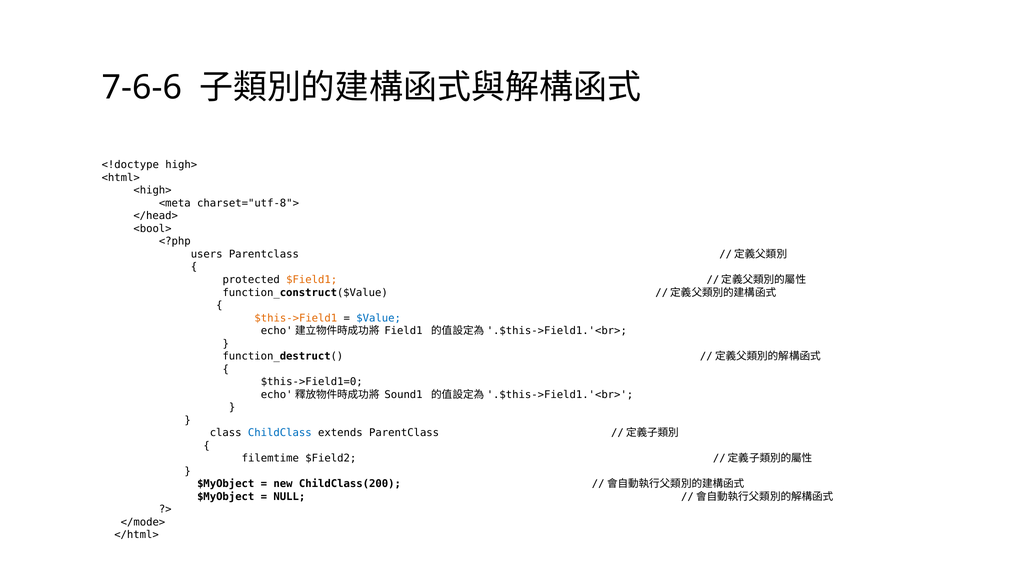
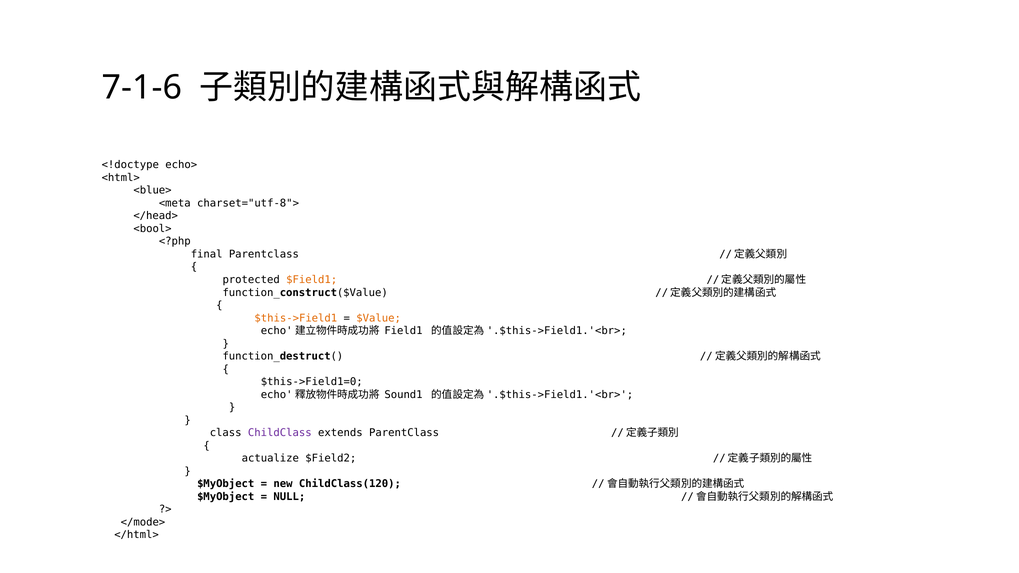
7-6-6: 7-6-6 -> 7-1-6 (142, 88)
high>: high> -> echo> (181, 165)
<high>: <high> -> <blue> (153, 191)
users: users -> final (207, 254)
$Value colour: blue -> orange (379, 318)
ChildClass colour: blue -> purple (280, 433)
filemtime: filemtime -> actualize (270, 458)
ChildClass(200: ChildClass(200 -> ChildClass(120 (350, 484)
